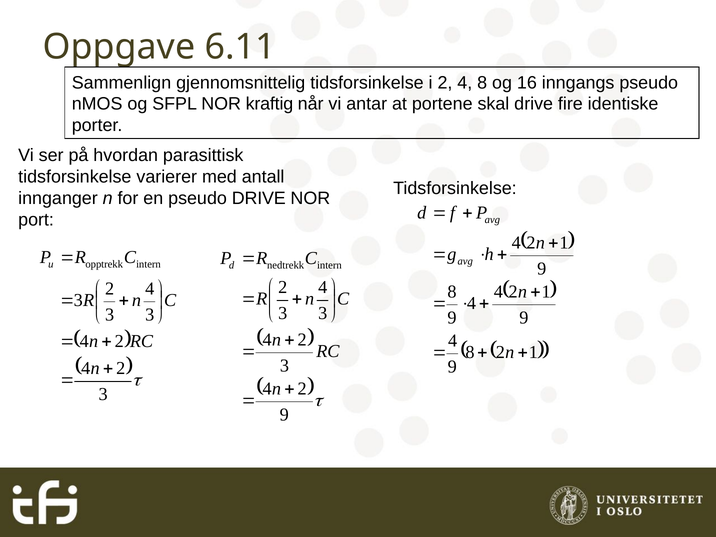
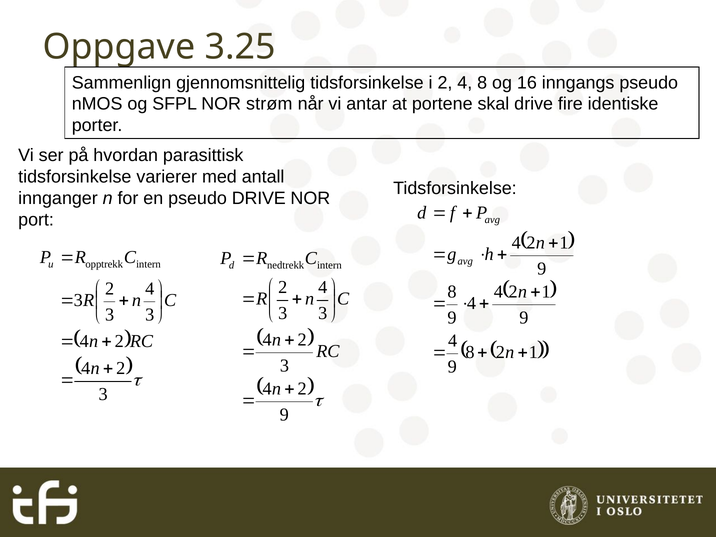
6.11: 6.11 -> 3.25 (240, 47)
kraftig: kraftig -> strøm (269, 104)
